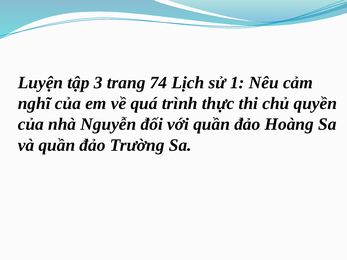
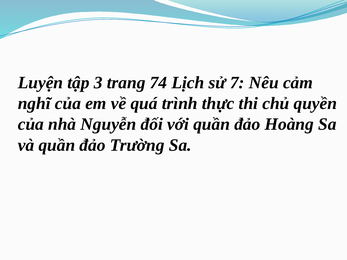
1: 1 -> 7 (237, 83)
